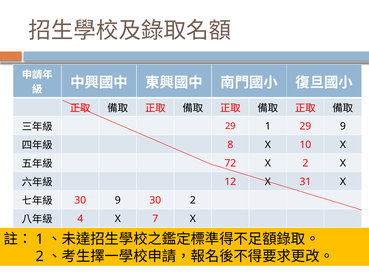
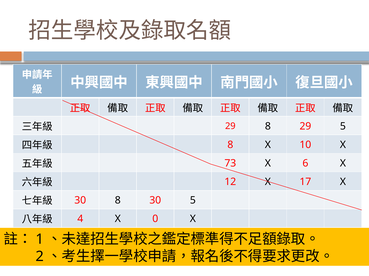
29 1: 1 -> 8 (268, 127)
29 9: 9 -> 5 (343, 127)
72: 72 -> 73 (230, 164)
X 2: 2 -> 6 (305, 164)
31: 31 -> 17 (305, 182)
30 9: 9 -> 8 (118, 201)
30 2: 2 -> 5 (193, 201)
7: 7 -> 0 (155, 219)
